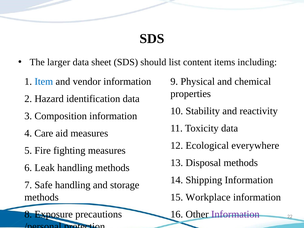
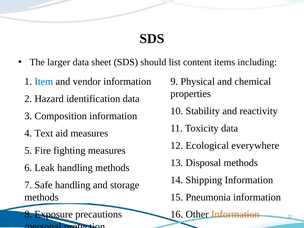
Care: Care -> Text (44, 133)
Workplace: Workplace -> Pneumonia (208, 197)
Information colour: purple -> orange (235, 214)
